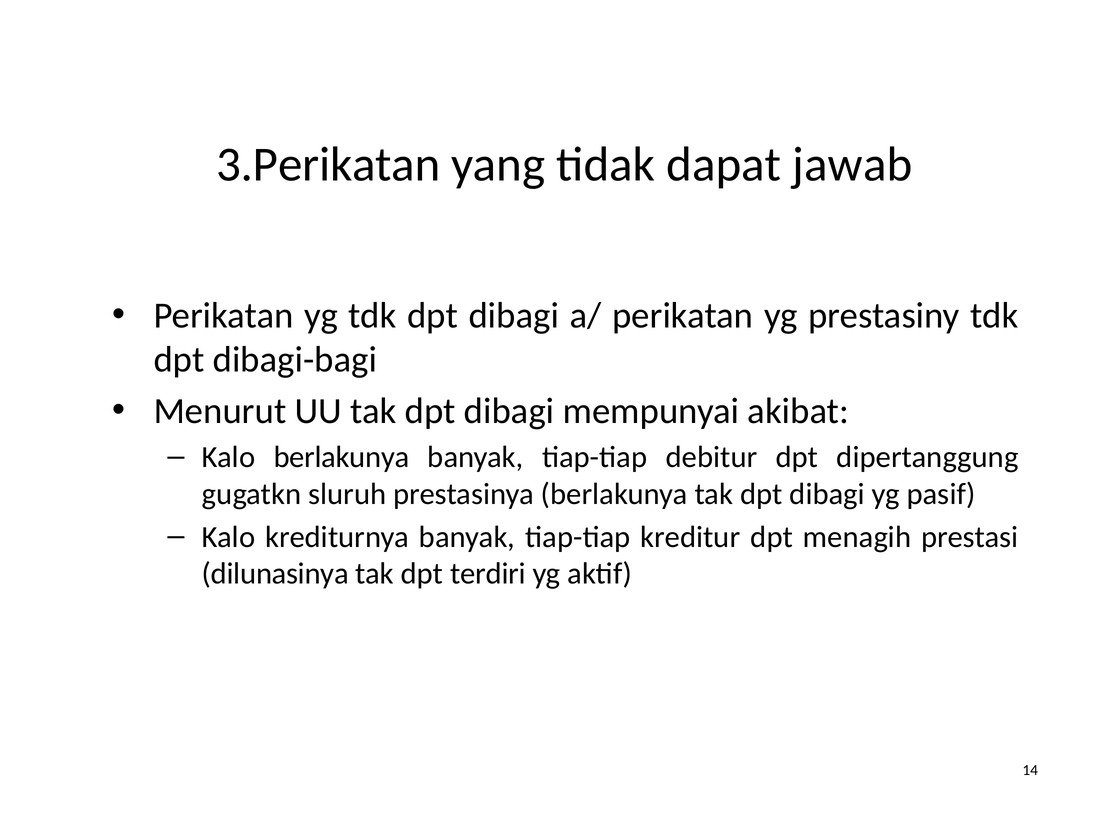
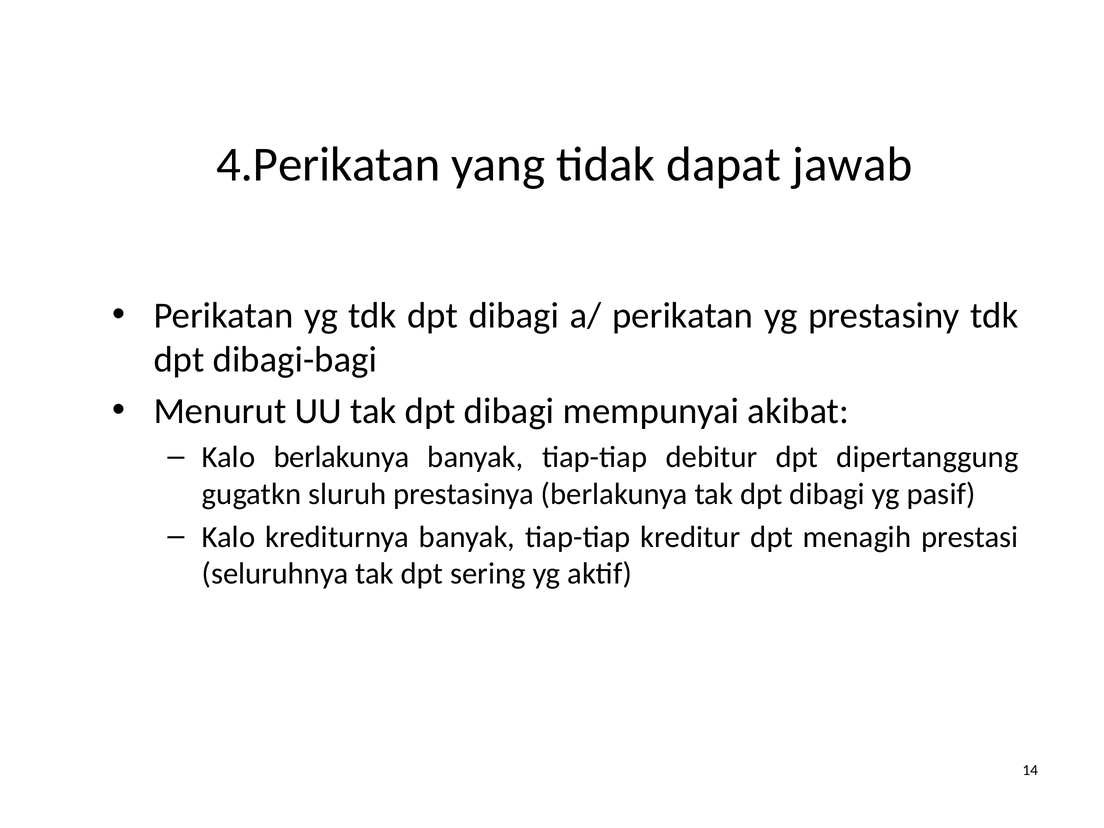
3.Perikatan: 3.Perikatan -> 4.Perikatan (328, 164)
dilunasinya: dilunasinya -> seluruhnya (275, 574)
terdiri: terdiri -> sering (488, 574)
